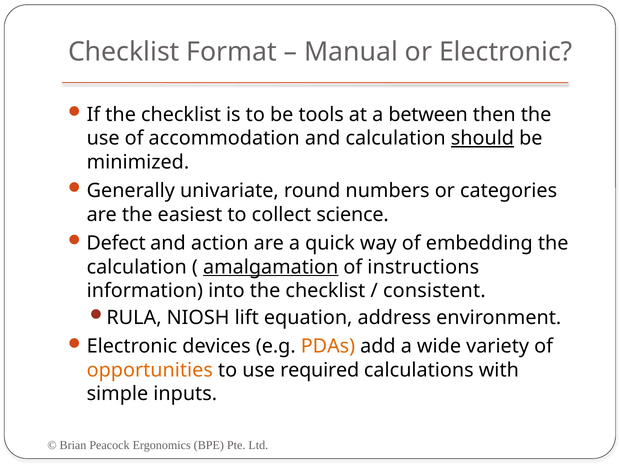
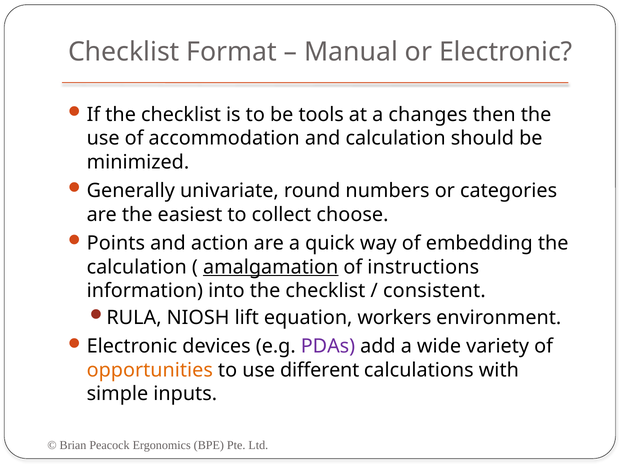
between: between -> changes (428, 114)
should underline: present -> none (482, 138)
science: science -> choose (352, 214)
Defect: Defect -> Points (116, 243)
address: address -> workers (394, 318)
PDAs colour: orange -> purple (328, 346)
required: required -> different (320, 370)
